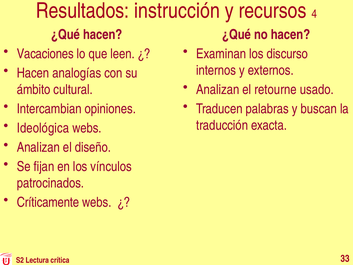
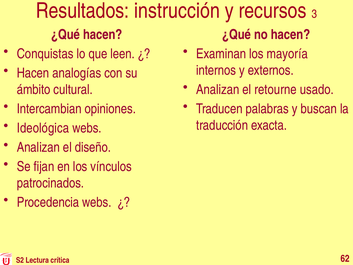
4: 4 -> 3 (314, 14)
Vacaciones: Vacaciones -> Conquistas (45, 54)
discurso: discurso -> mayoría (287, 54)
Críticamente: Críticamente -> Procedencia (48, 202)
33: 33 -> 62 (345, 258)
